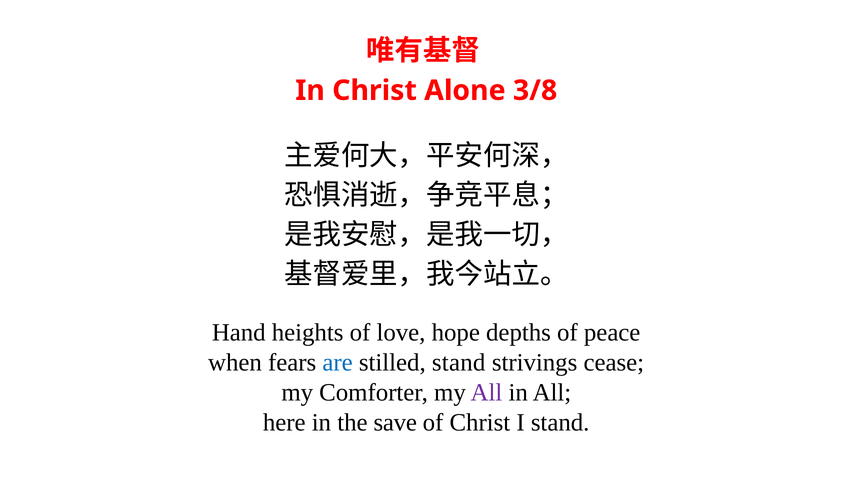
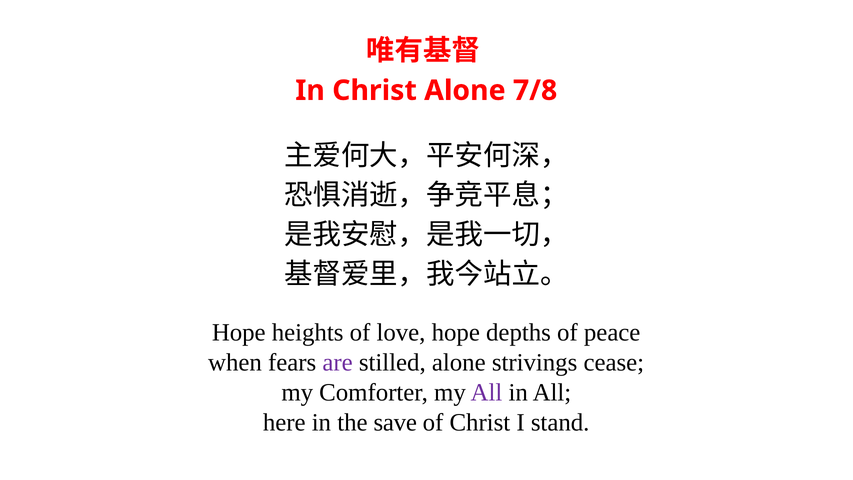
3/8: 3/8 -> 7/8 (535, 90)
Hand: Hand -> Hope (239, 333)
are colour: blue -> purple (338, 362)
stilled stand: stand -> alone (459, 362)
